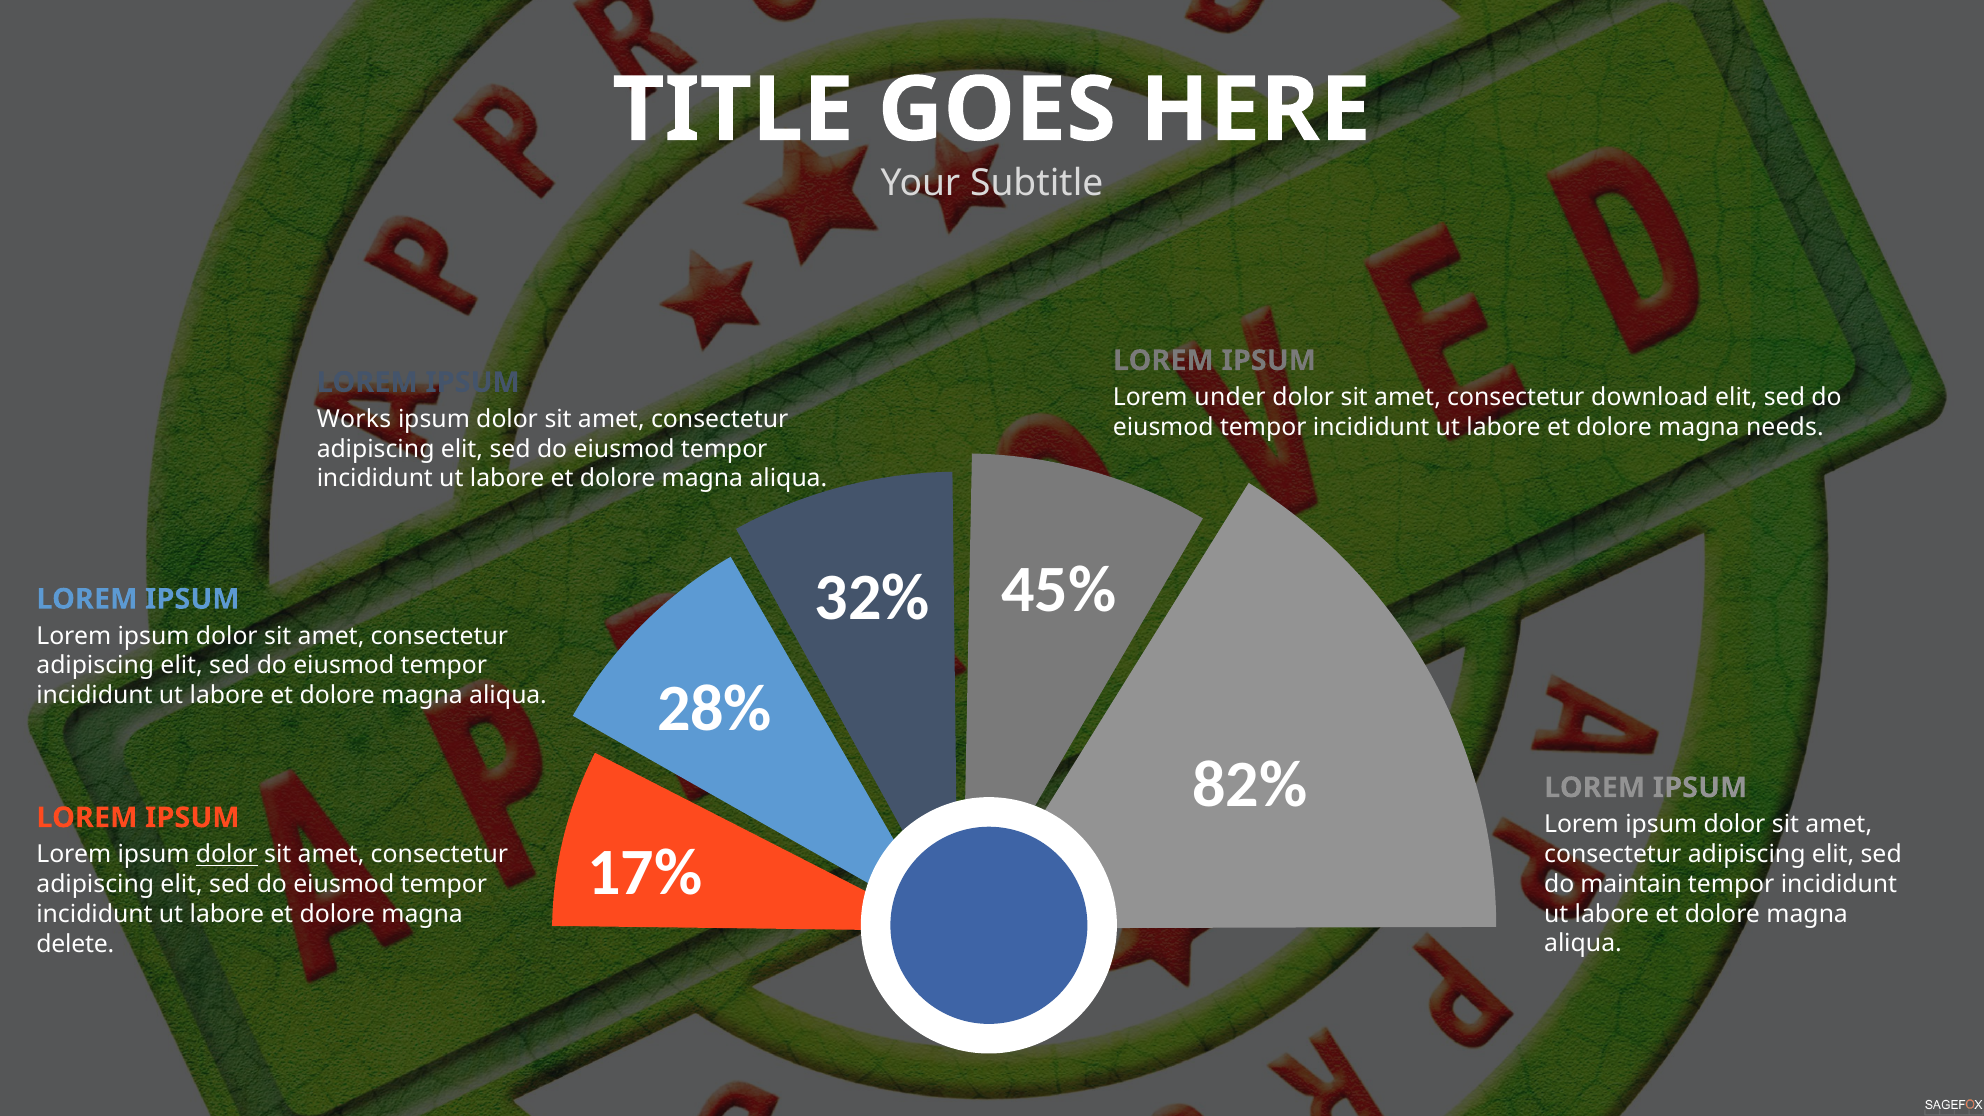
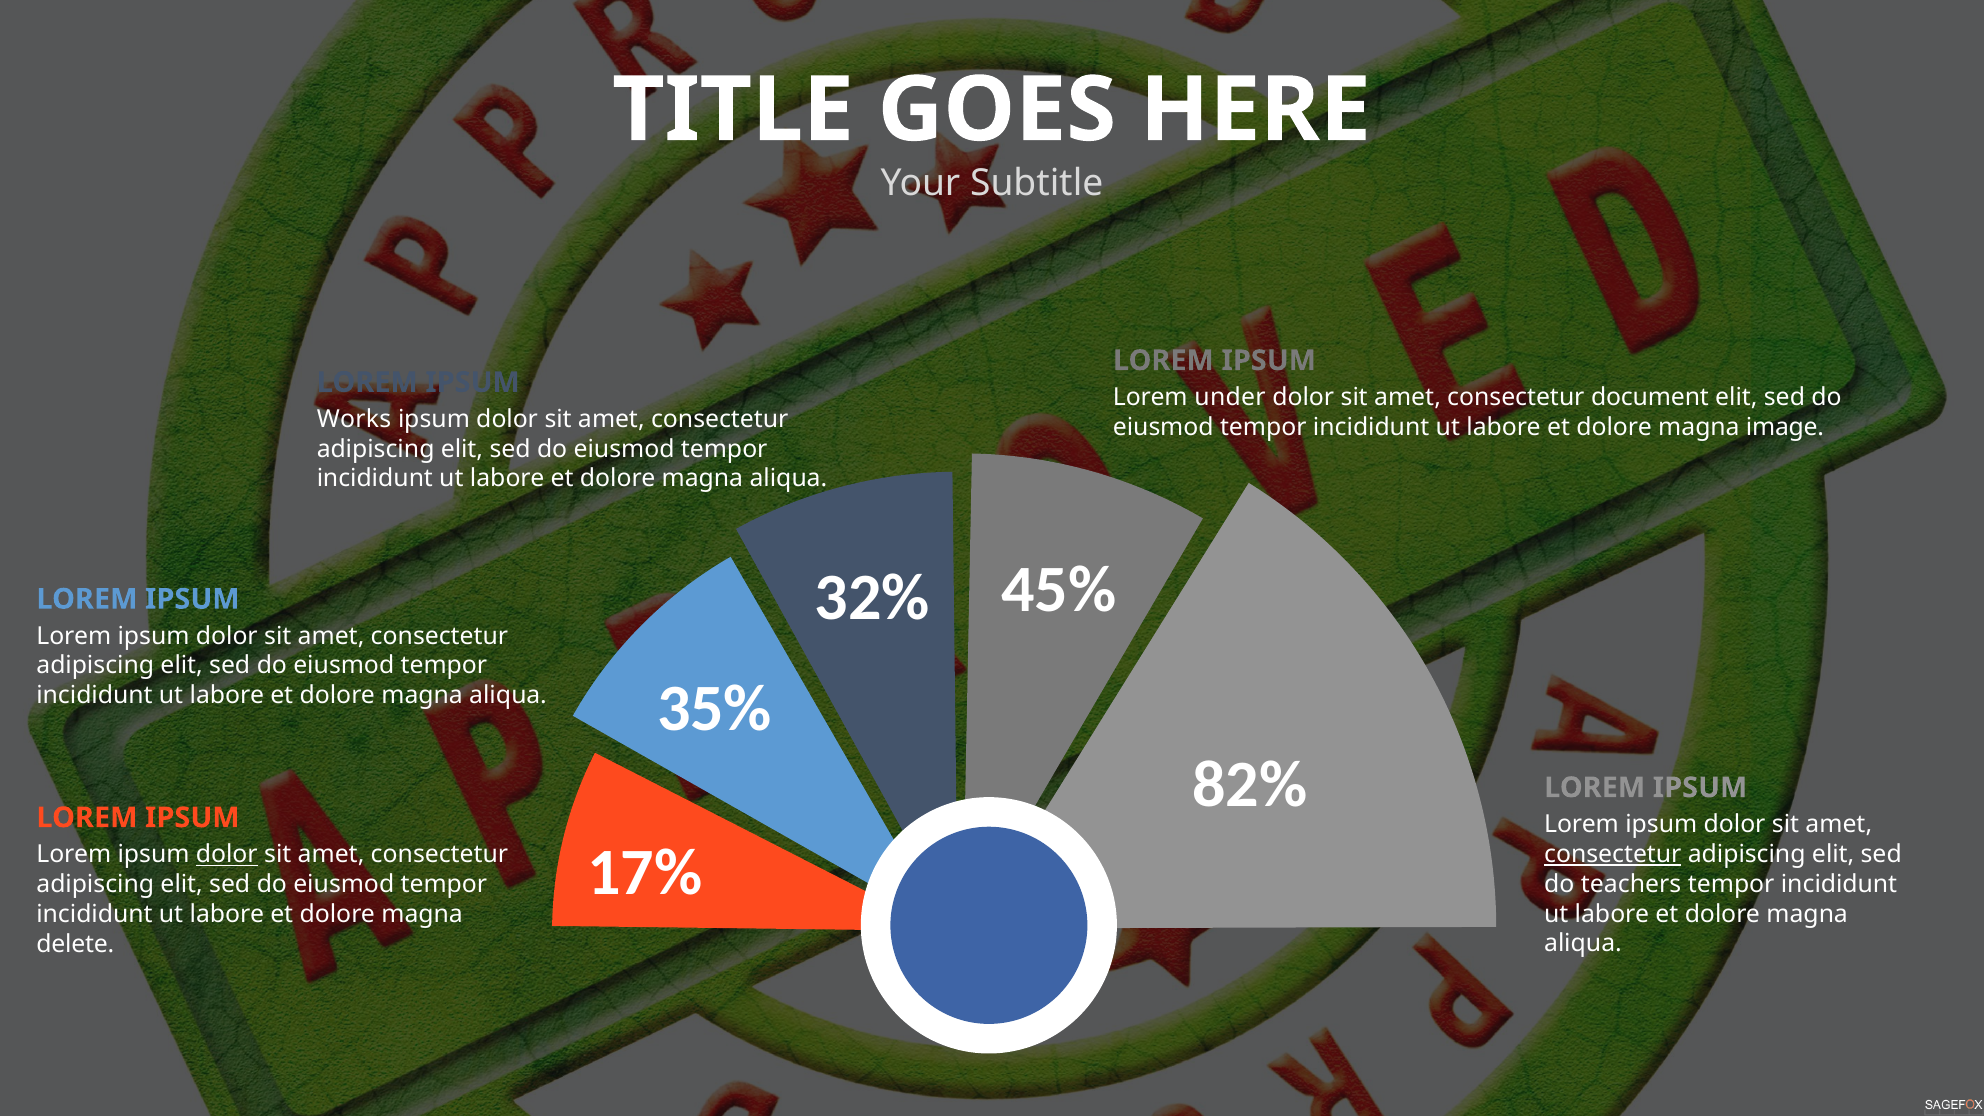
download: download -> document (1650, 398)
needs: needs -> image (1785, 427)
28%: 28% -> 35% (715, 709)
consectetur underline: none -> present (1613, 854)
maintain: maintain -> teachers (1631, 884)
